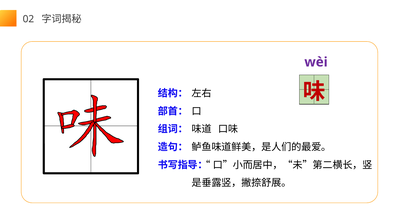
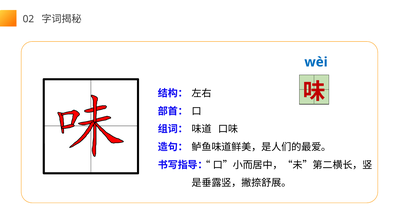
wèi colour: purple -> blue (316, 62)
